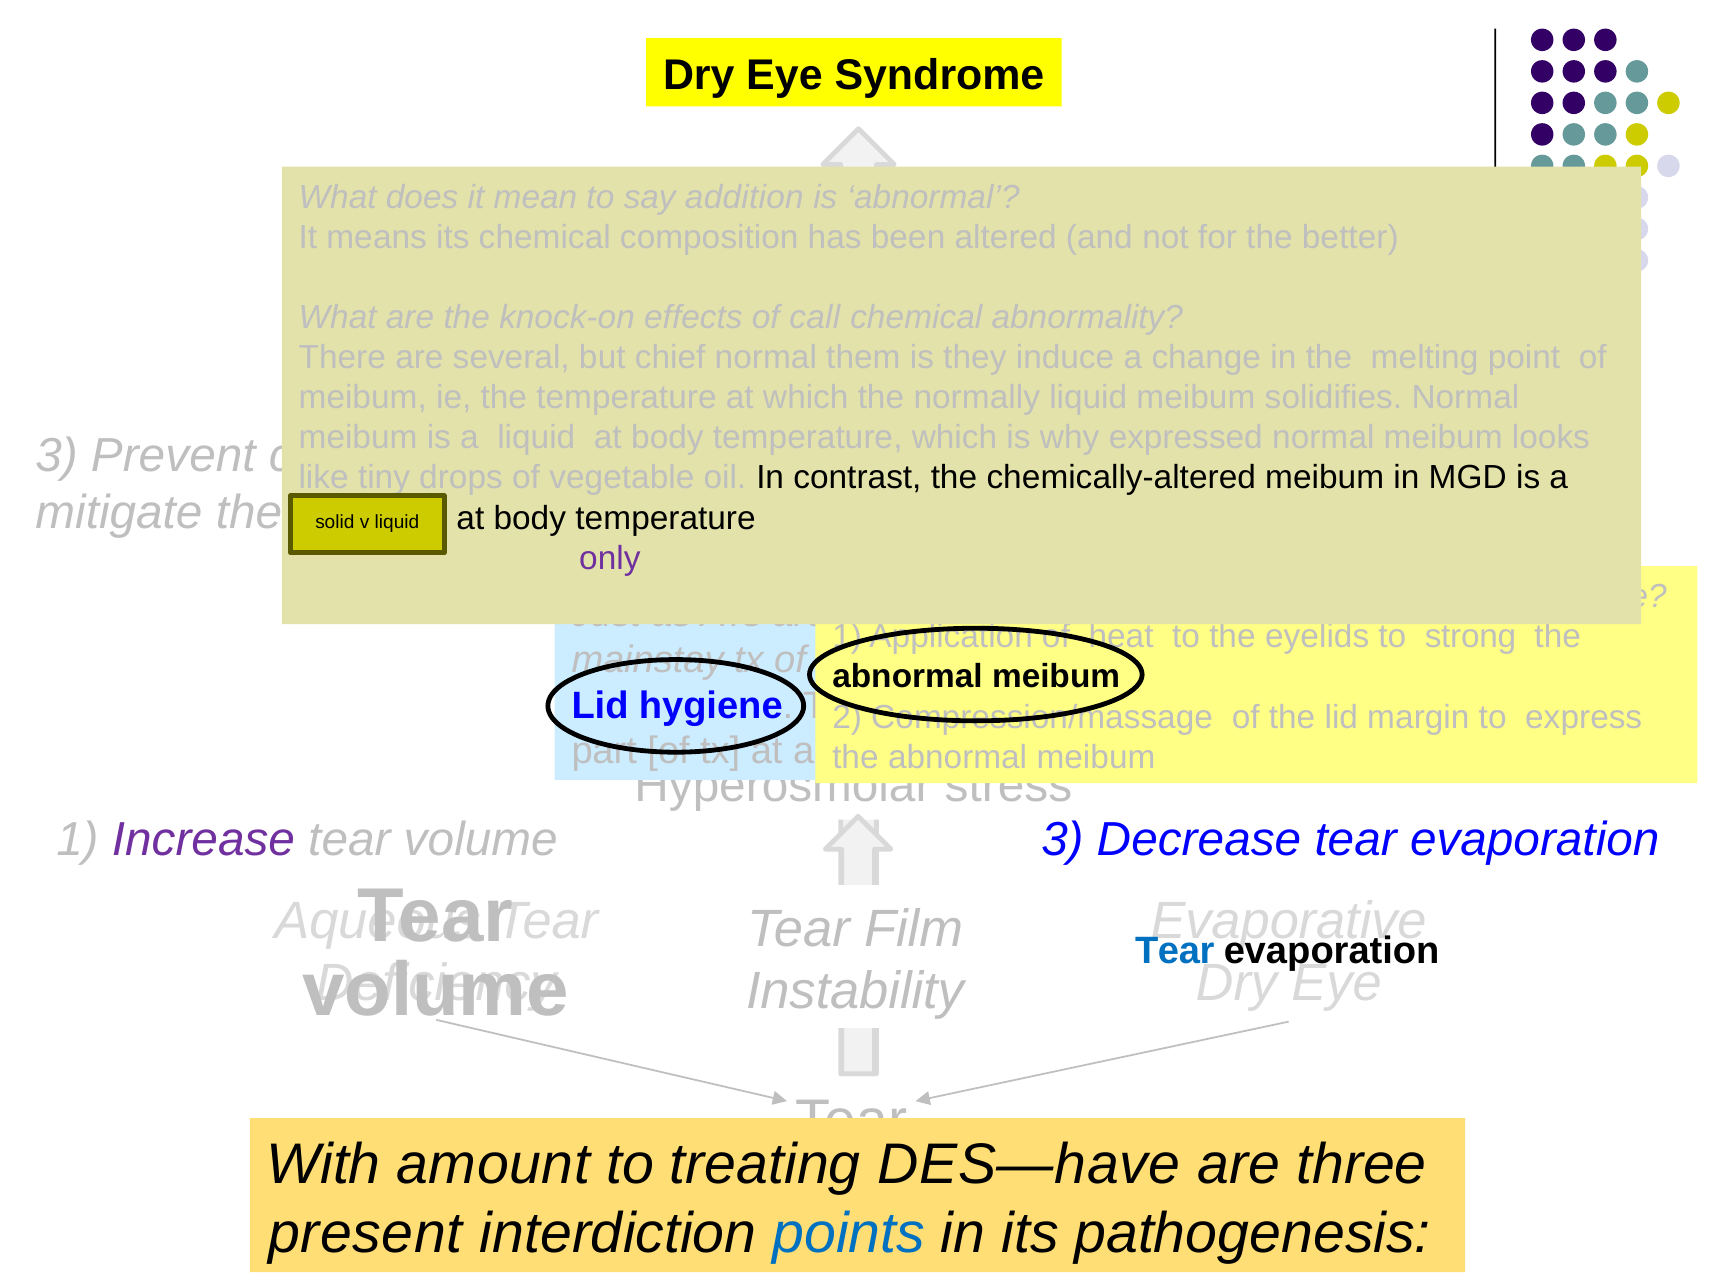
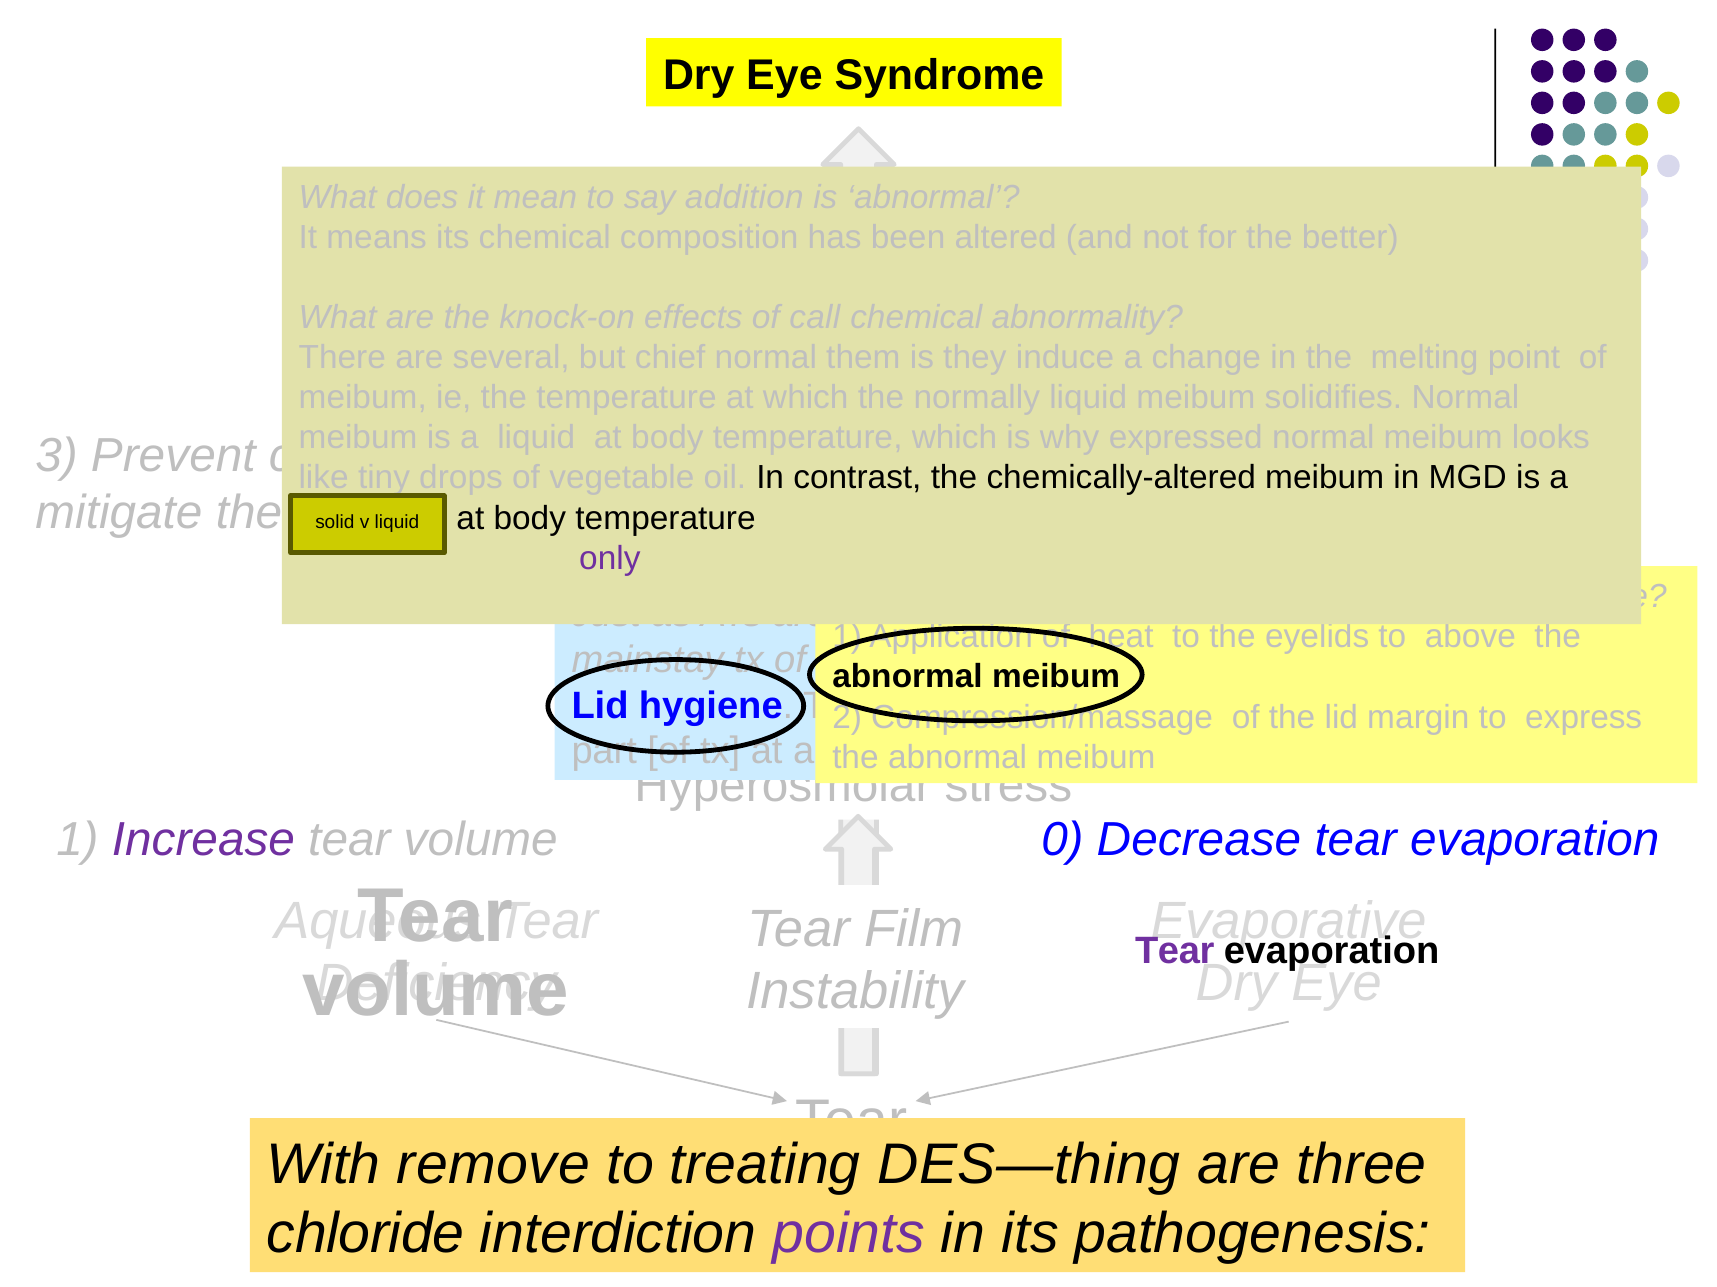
strong: strong -> above (1470, 637)
volume 3: 3 -> 0 (1062, 840)
Tear colour: blue -> purple (1175, 952)
amount: amount -> remove (493, 1165)
DES—have: DES—have -> DES—thing (1029, 1165)
present: present -> chloride (366, 1234)
points colour: blue -> purple (849, 1234)
